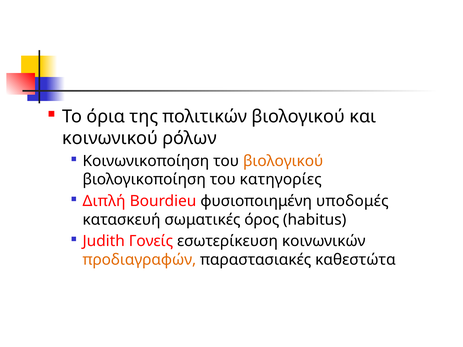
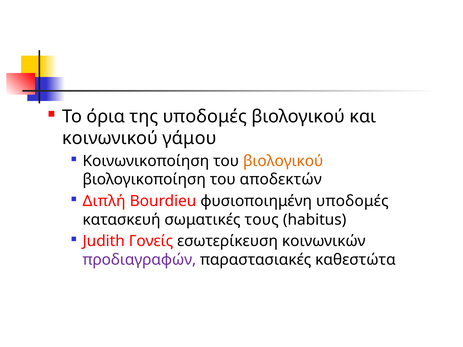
της πολιτικών: πολιτικών -> υποδομές (205, 117)
ρόλων: ρόλων -> γάμου (190, 138)
κατηγορίες: κατηγορίες -> αποδεκτών (281, 180)
όρος: όρος -> τους (262, 220)
προδιαγραφών colour: orange -> purple (139, 260)
